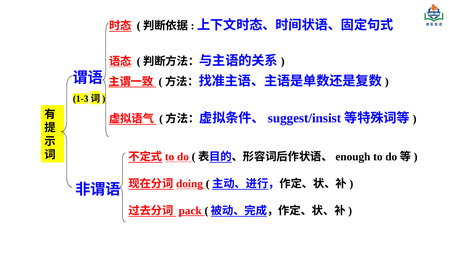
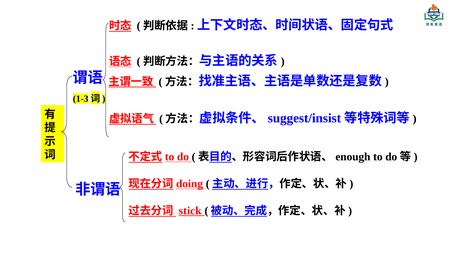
pack: pack -> stick (190, 210)
